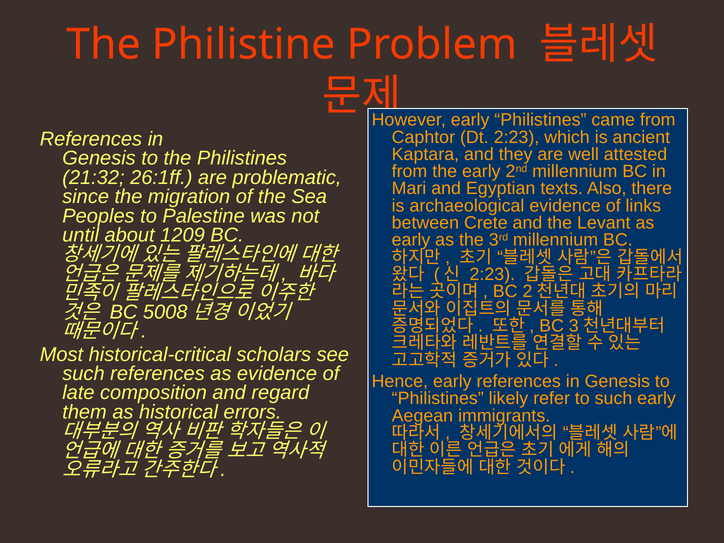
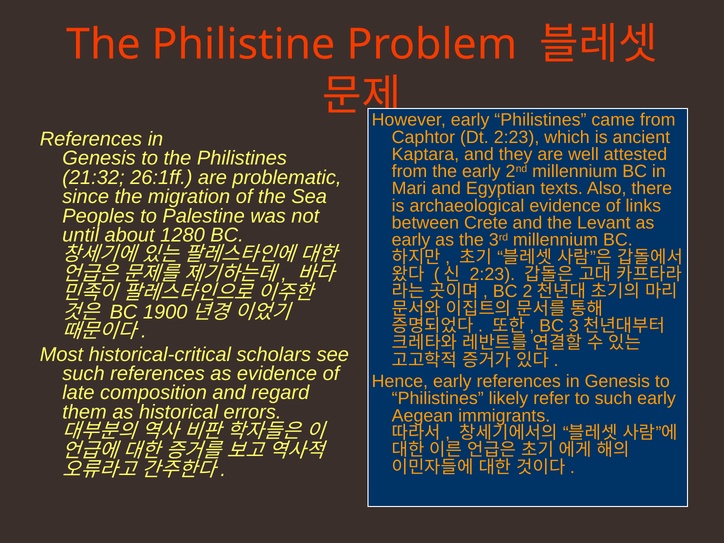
1209: 1209 -> 1280 (182, 235)
5008: 5008 -> 1900 (165, 312)
